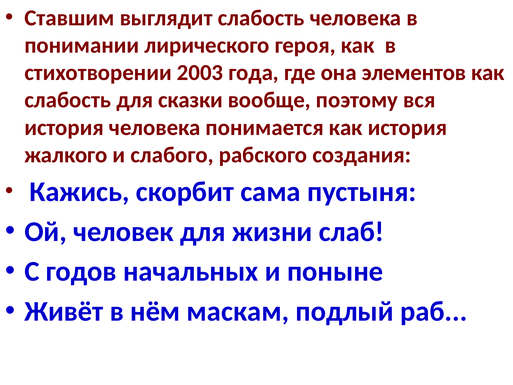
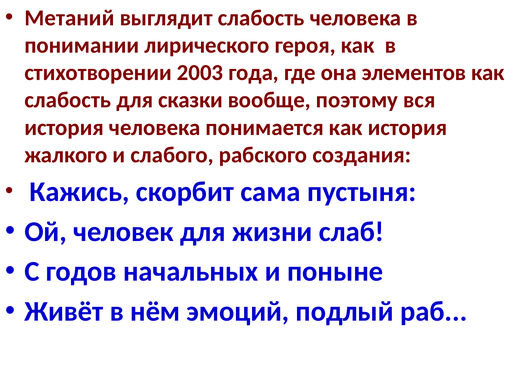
Ставшим: Ставшим -> Метаний (69, 18)
маскам: маскам -> эмоций (238, 311)
